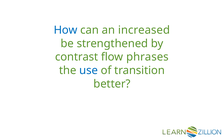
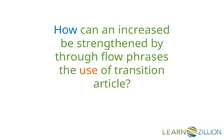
contrast: contrast -> through (77, 57)
use colour: blue -> orange (89, 70)
better: better -> article (112, 84)
